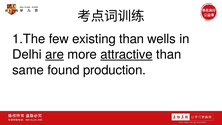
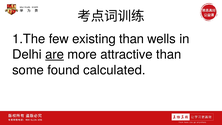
attractive underline: present -> none (126, 54)
same: same -> some (28, 70)
production: production -> calculated (114, 70)
